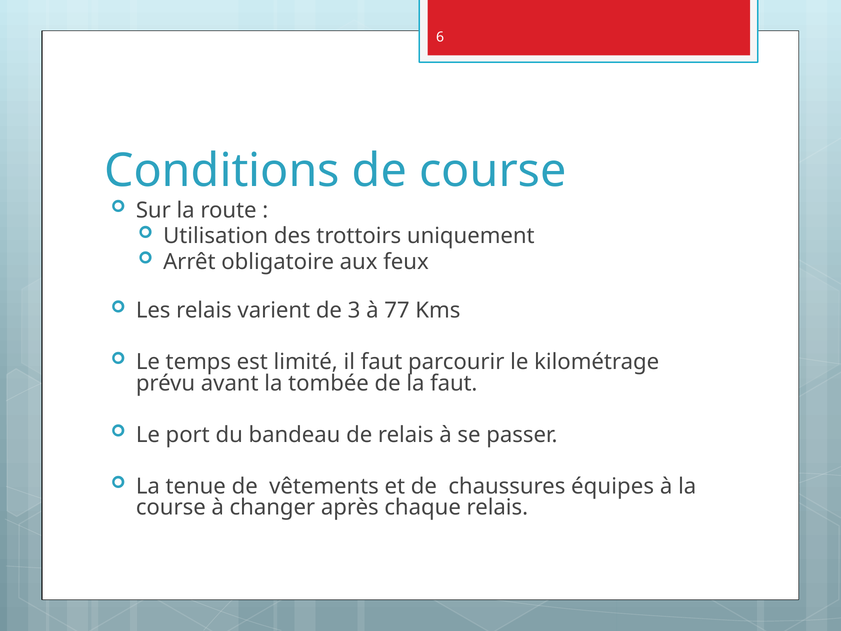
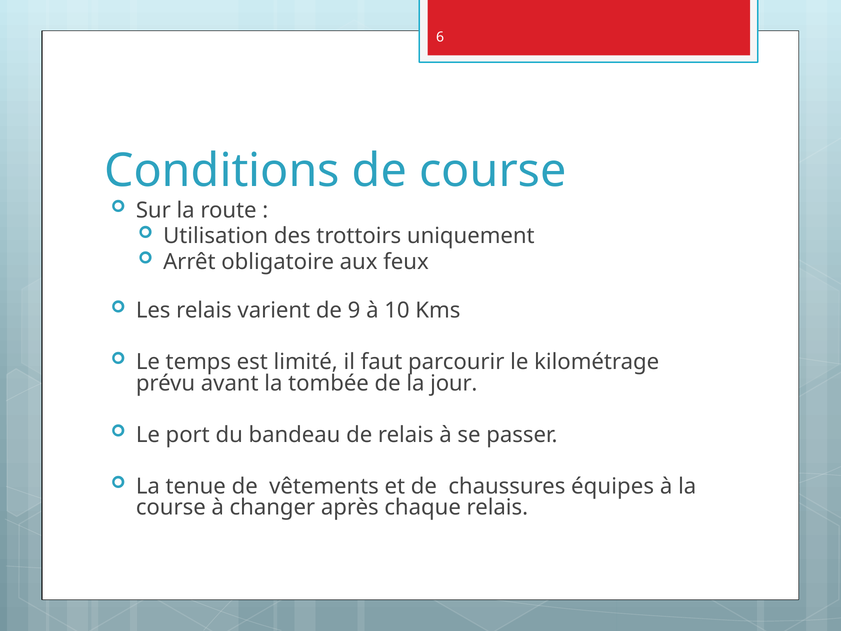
3: 3 -> 9 (354, 310)
77: 77 -> 10 (397, 310)
la faut: faut -> jour (454, 383)
